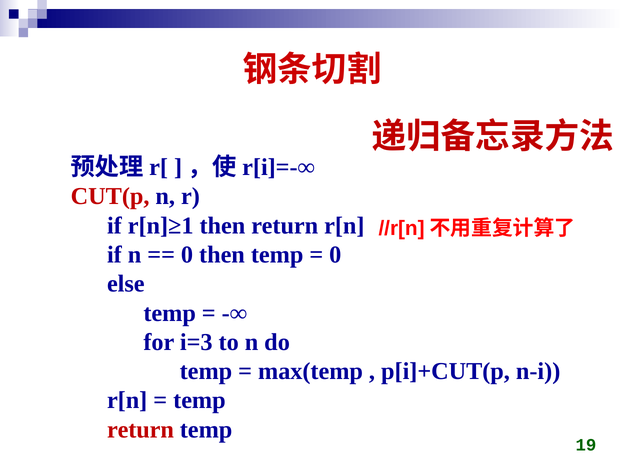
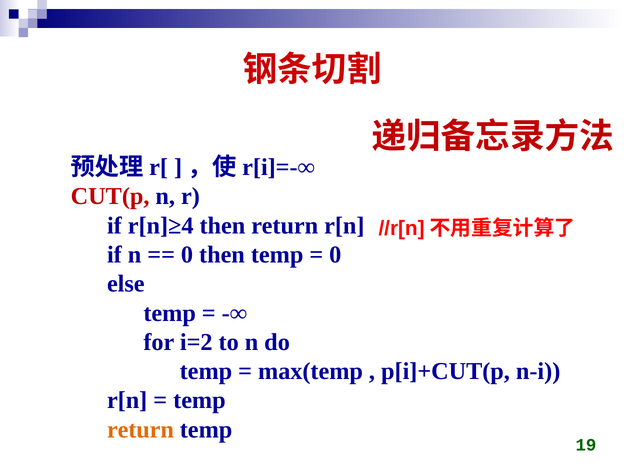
r[n]≥1: r[n]≥1 -> r[n]≥4 (161, 226)
i=3: i=3 -> i=2 (196, 342)
return colour: red -> orange (140, 430)
